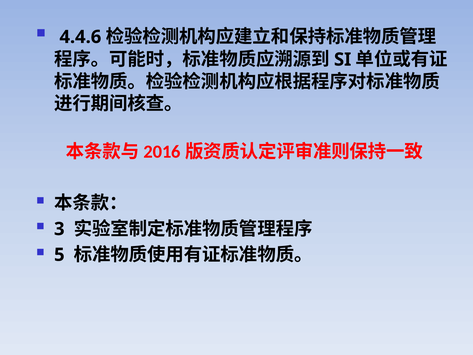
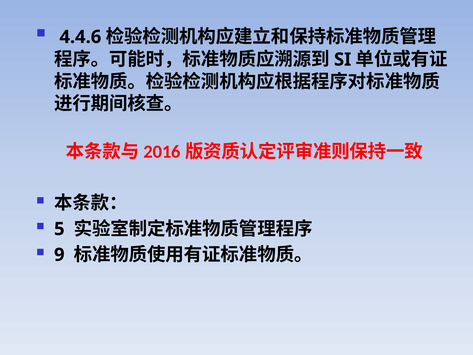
3: 3 -> 5 (59, 229)
5: 5 -> 9 (59, 255)
